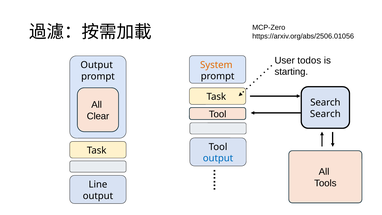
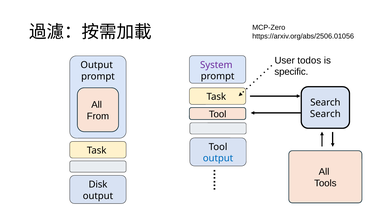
System colour: orange -> purple (216, 65)
starting: starting -> specific (291, 72)
Clear: Clear -> From (98, 116)
Line: Line -> Disk (98, 184)
